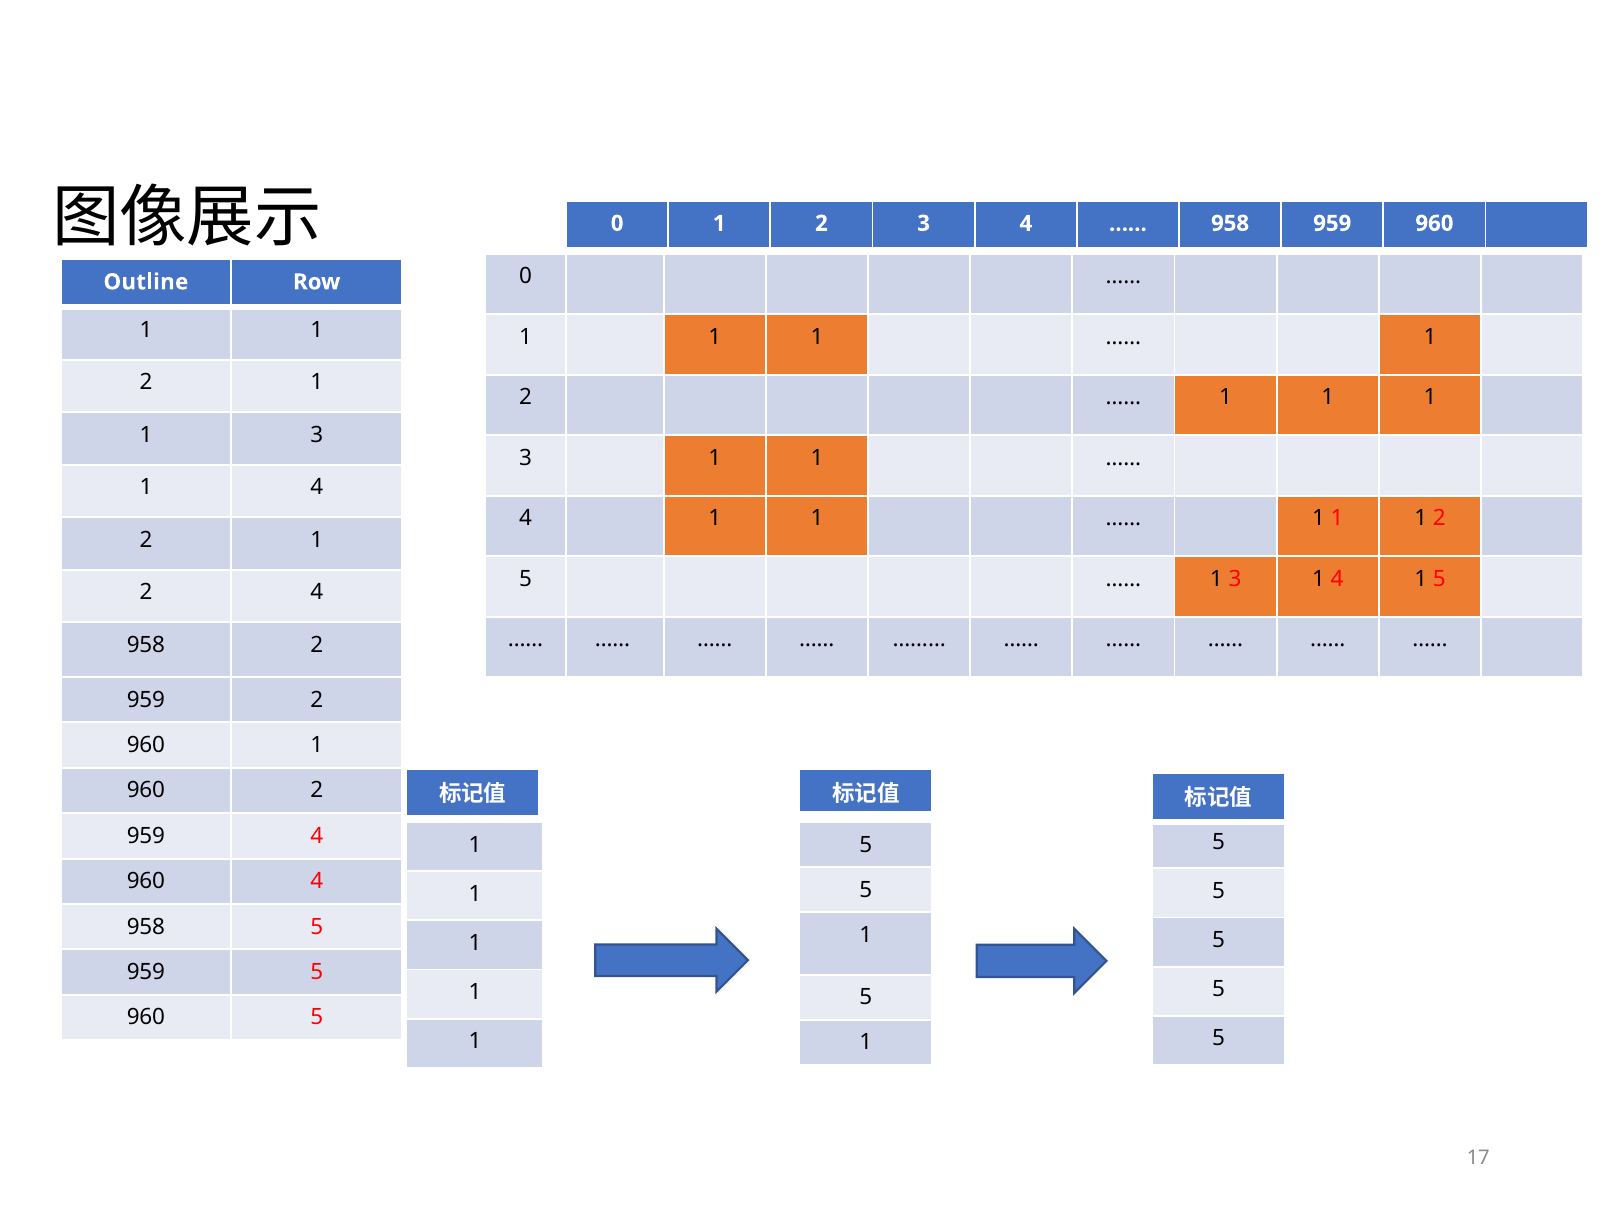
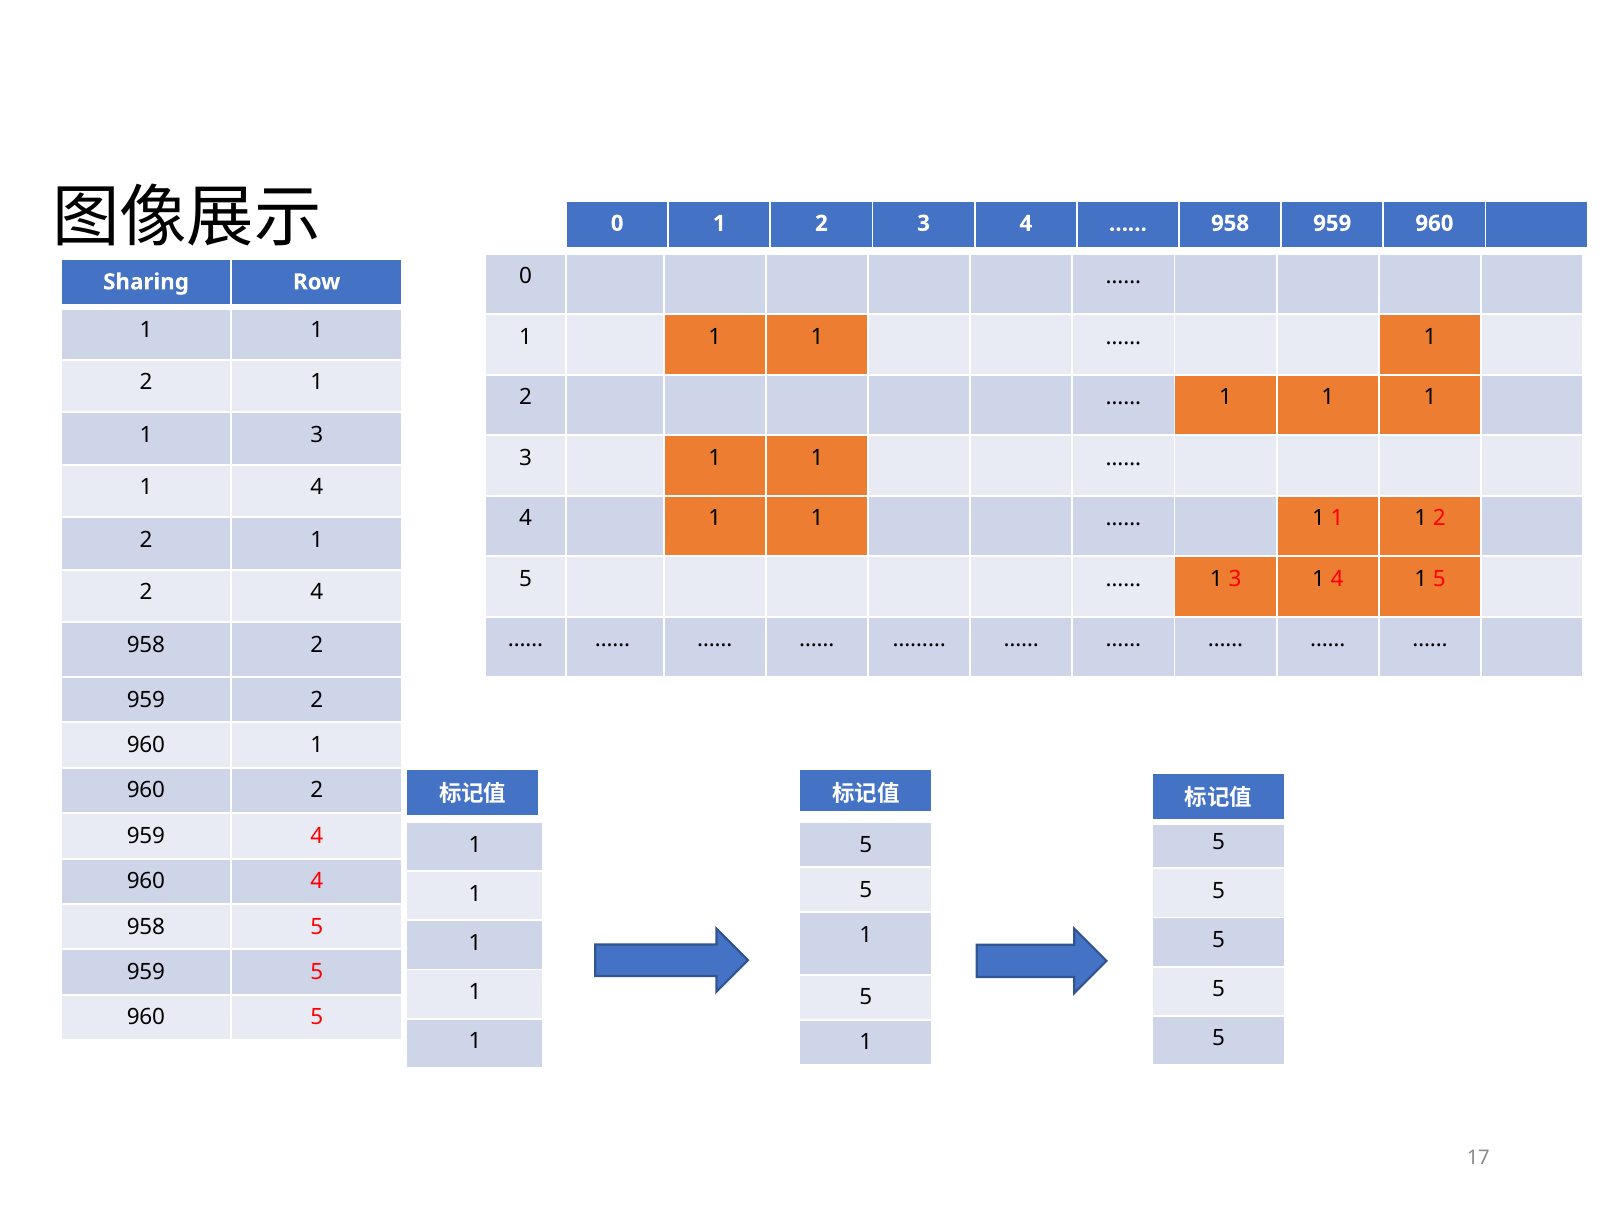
Outline: Outline -> Sharing (146, 282)
